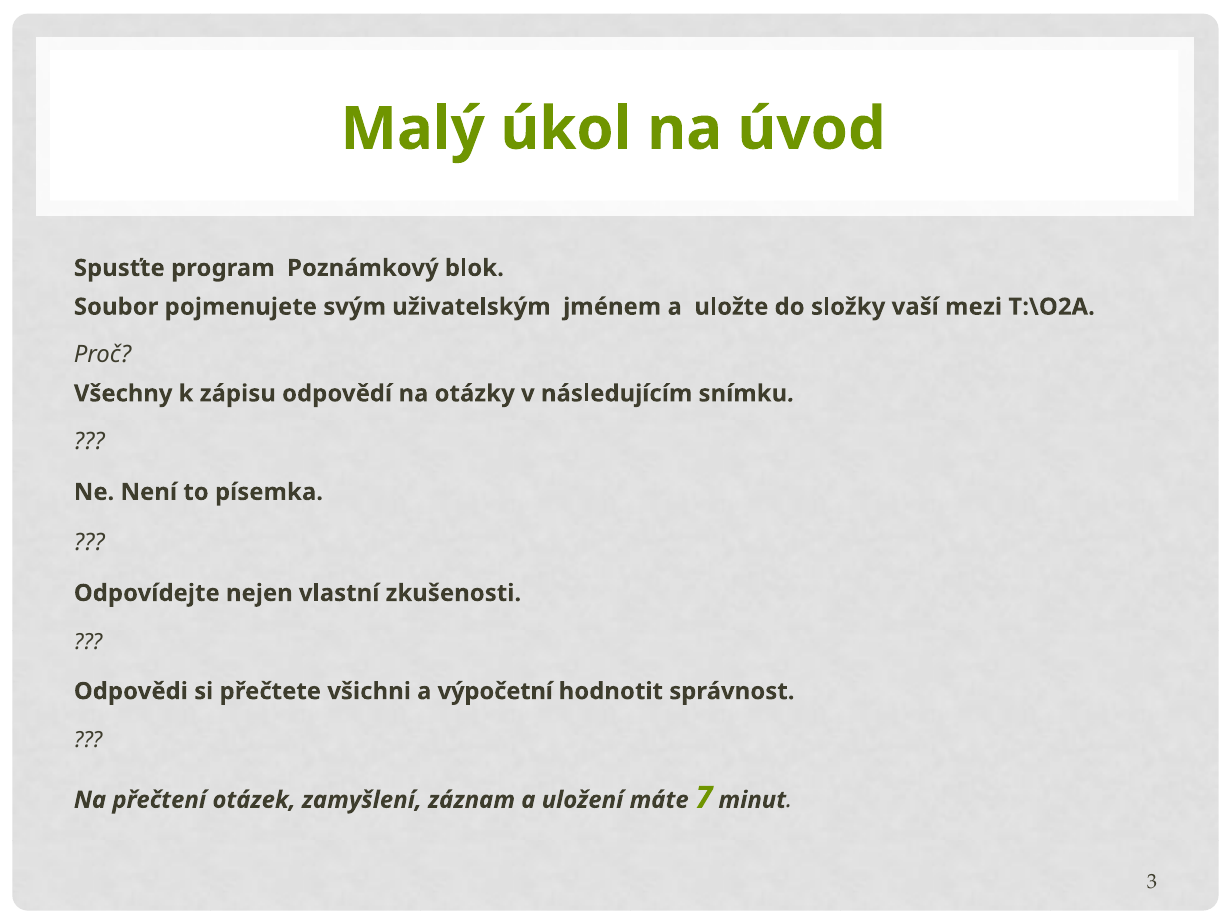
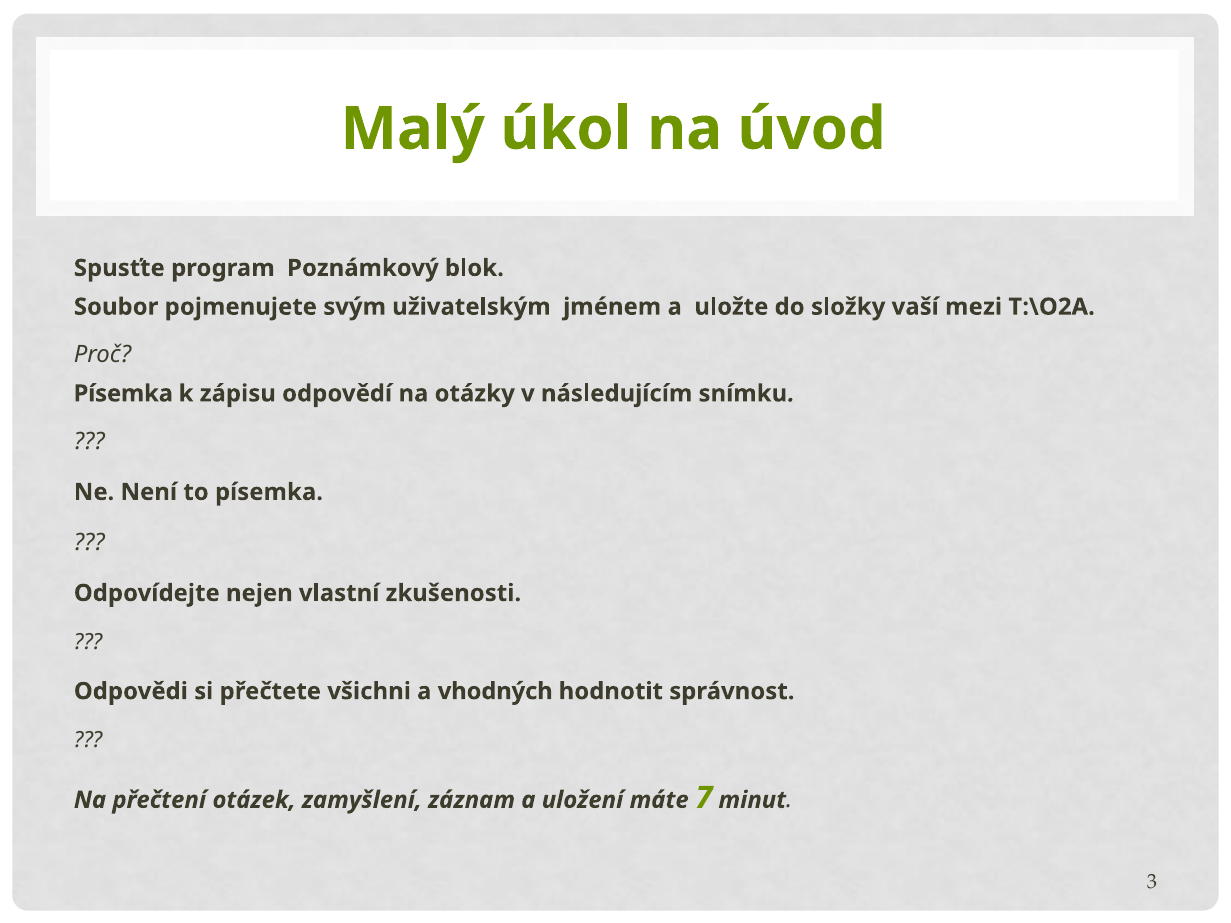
Všechny: Všechny -> Písemka (123, 394)
výpočetní: výpočetní -> vhodných (495, 691)
